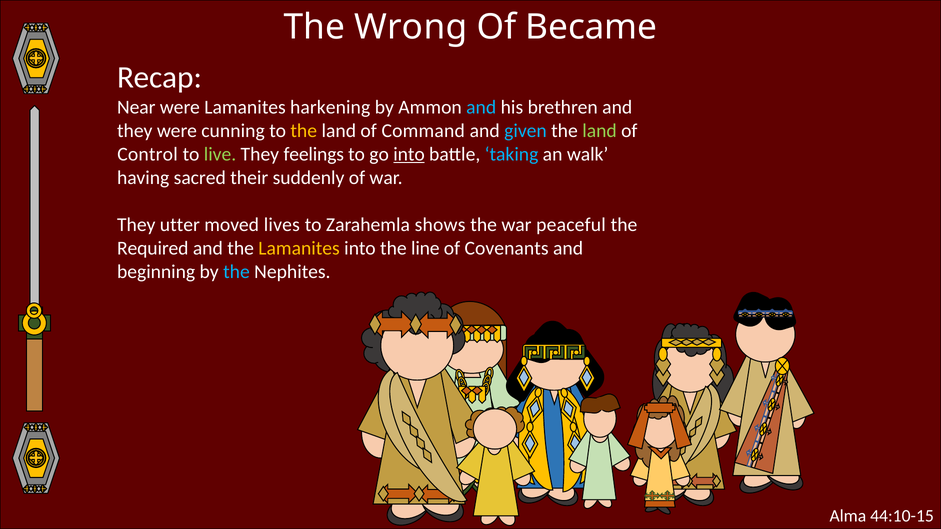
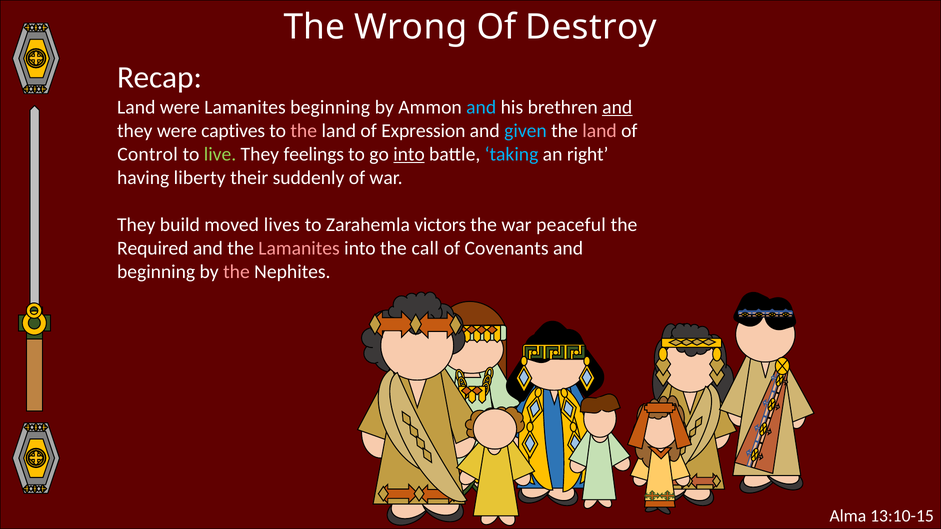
Became: Became -> Destroy (591, 27)
Near: Near -> Land (136, 107)
Lamanites harkening: harkening -> beginning (330, 107)
and underline: none -> present (617, 107)
cunning: cunning -> captives (233, 131)
the colour: yellow -> pink (304, 131)
Command: Command -> Expression (423, 131)
land colour: light green -> pink (600, 131)
walk: walk -> right (588, 154)
sacred: sacred -> liberty (200, 178)
utter: utter -> build (180, 225)
shows: shows -> victors (440, 225)
Lamanites colour: yellow -> pink (299, 248)
line: line -> call (425, 248)
the colour: light blue -> pink (236, 272)
44:10-15: 44:10-15 -> 13:10-15 (902, 516)
